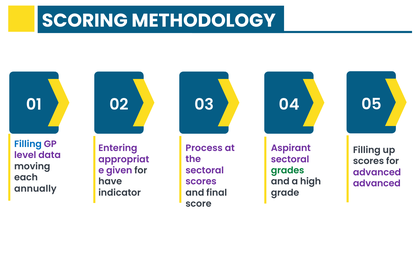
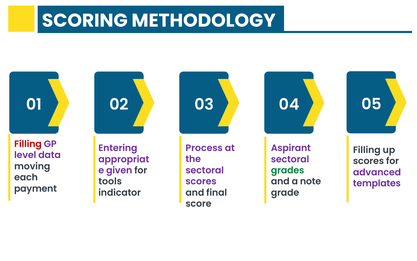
Filling colour: blue -> red (28, 144)
have: have -> tools (110, 181)
high: high -> note (311, 181)
advanced: advanced -> templates (377, 183)
annually: annually -> payment (35, 188)
